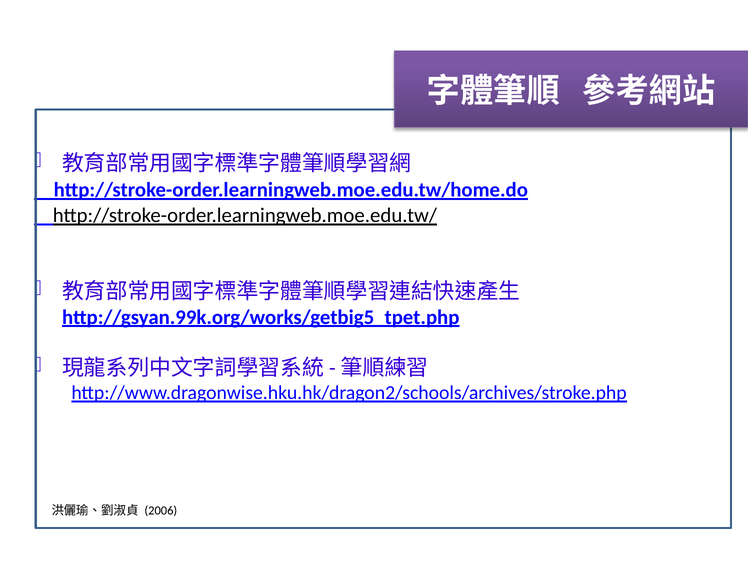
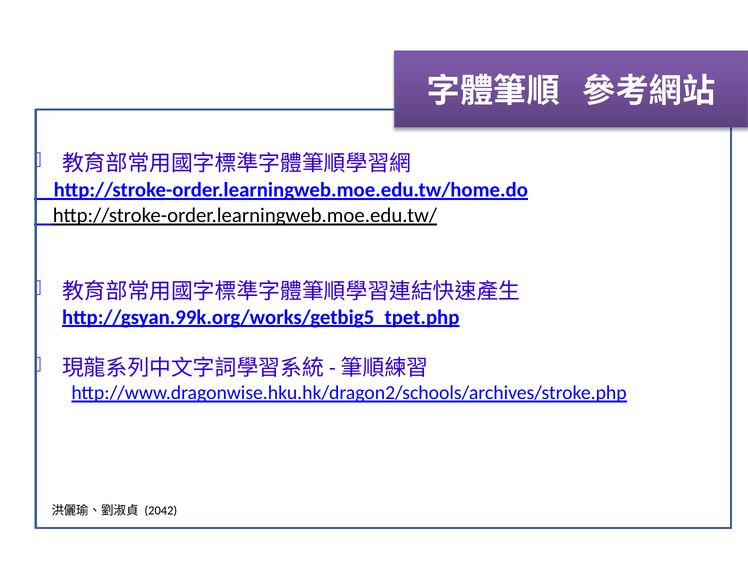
2006: 2006 -> 2042 (161, 510)
